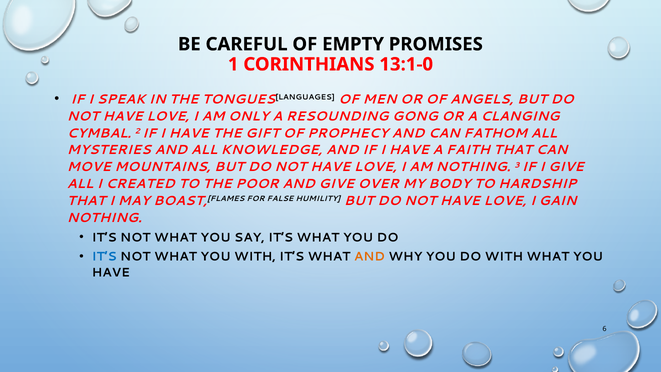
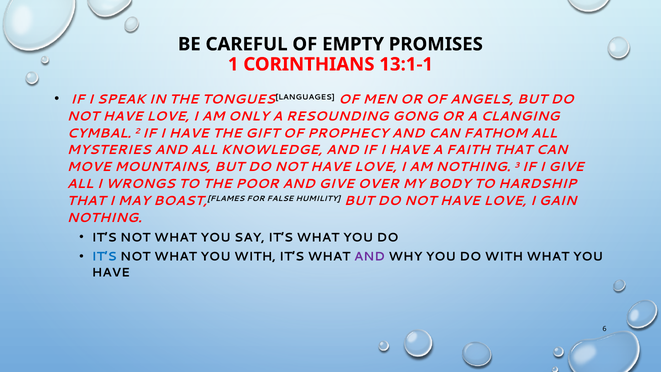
13:1-0: 13:1-0 -> 13:1-1 (406, 64)
CREATED: CREATED -> WRONGS (140, 184)
AND colour: orange -> purple (369, 256)
